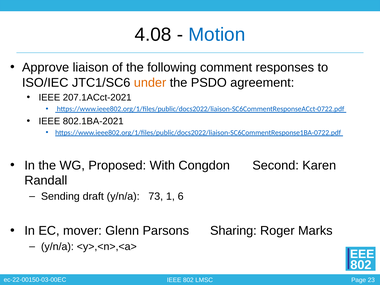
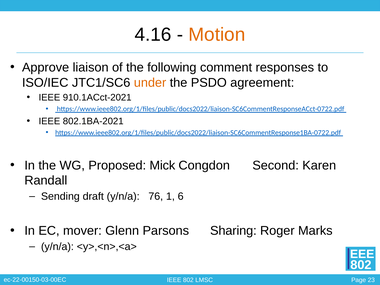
4.08: 4.08 -> 4.16 (153, 35)
Motion colour: blue -> orange (217, 35)
207.1ACct-2021: 207.1ACct-2021 -> 910.1ACct-2021 (97, 98)
With: With -> Mick (162, 165)
73: 73 -> 76 (156, 196)
